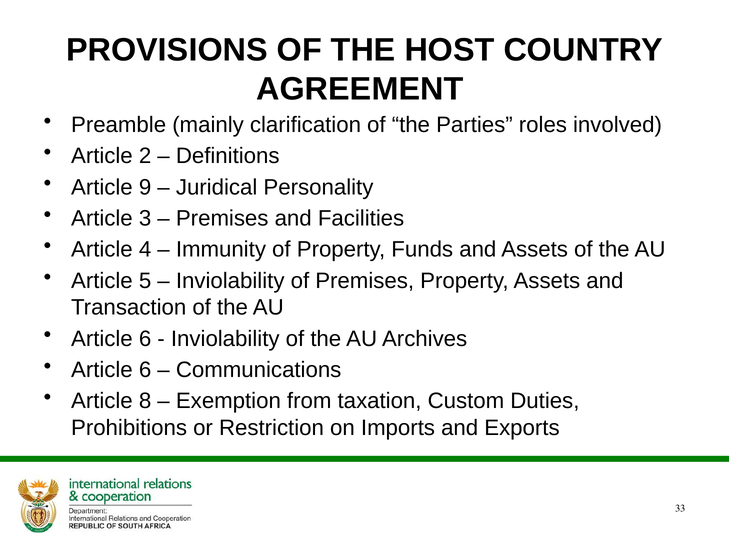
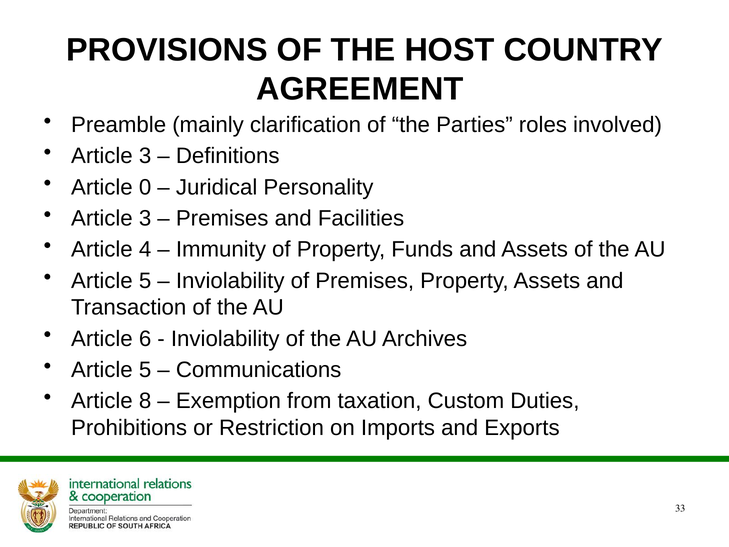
2: 2 -> 3 (145, 156)
9: 9 -> 0 (145, 187)
6: 6 -> 5 (145, 370)
